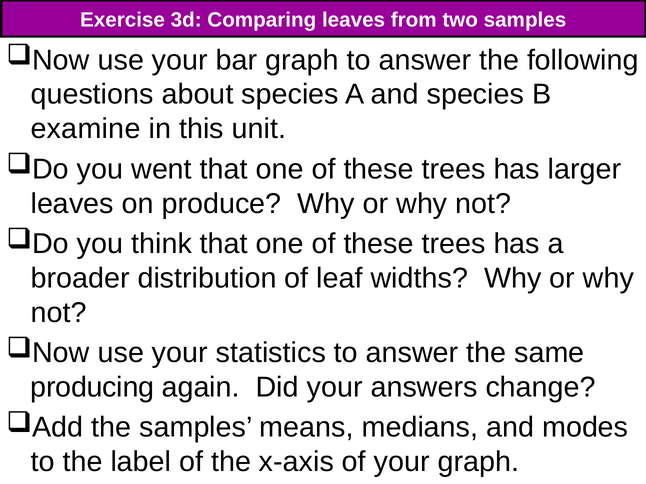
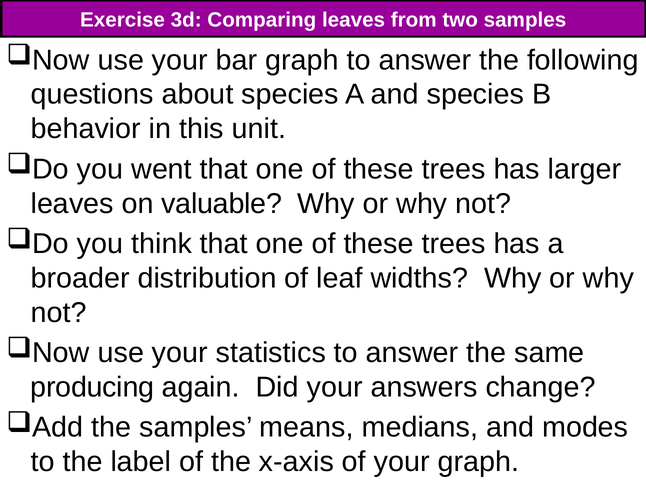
examine: examine -> behavior (86, 129)
produce: produce -> valuable (222, 204)
